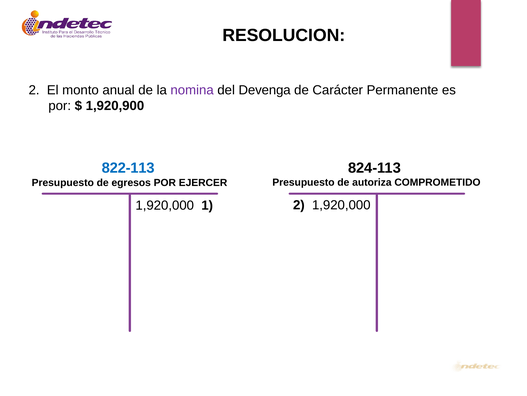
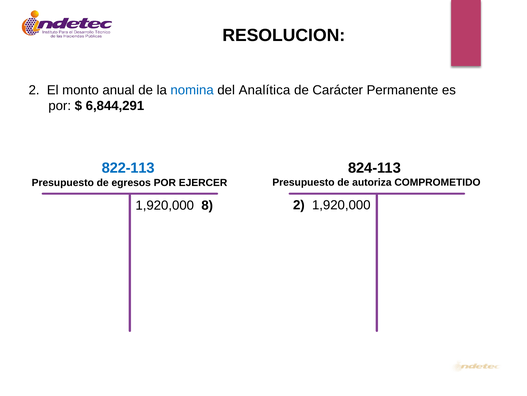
nomina colour: purple -> blue (192, 90)
Devenga: Devenga -> Analítica (264, 90)
1,920,900: 1,920,900 -> 6,844,291 (115, 106)
1: 1 -> 8 (207, 205)
